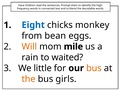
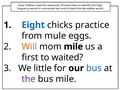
monkey: monkey -> practice (92, 25)
bean: bean -> mule (55, 36)
rain: rain -> first (30, 57)
bus colour: orange -> blue (94, 68)
the colour: orange -> purple (29, 79)
bus girls: girls -> mile (66, 79)
